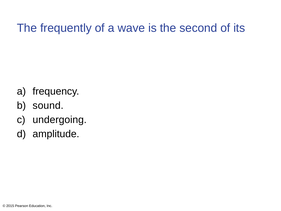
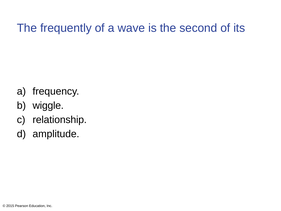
sound: sound -> wiggle (48, 105)
undergoing: undergoing -> relationship (60, 120)
